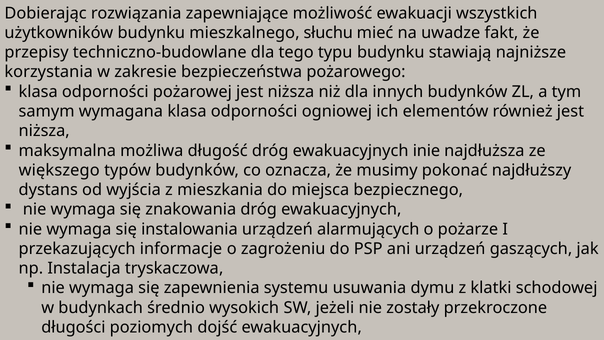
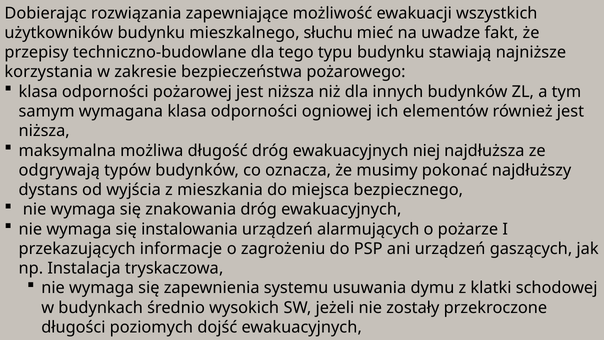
inie: inie -> niej (426, 150)
większego: większego -> odgrywają (59, 170)
